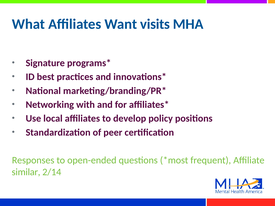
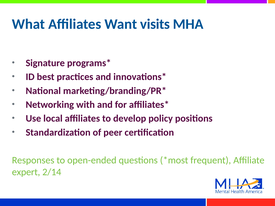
similar: similar -> expert (26, 172)
